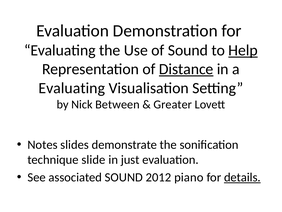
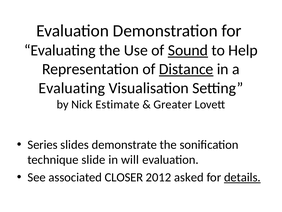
Sound underline: none -> present (188, 50)
Help underline: present -> none (243, 50)
Between: Between -> Estimate (117, 104)
Notes: Notes -> Series (43, 144)
just: just -> will (130, 159)
associated SOUND: SOUND -> CLOSER (124, 177)
piano: piano -> asked (189, 177)
